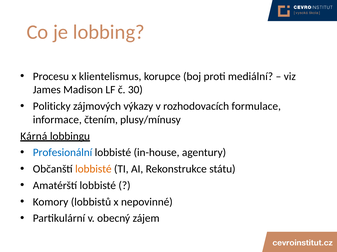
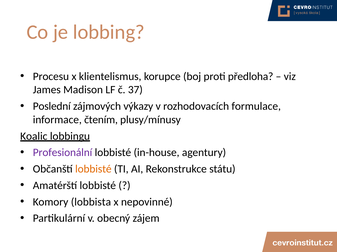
mediální: mediální -> předloha (251, 77)
30: 30 -> 37 (135, 90)
Politicky: Politicky -> Poslední (52, 107)
Kárná: Kárná -> Koalic (34, 136)
Profesionální colour: blue -> purple (63, 153)
lobbistů: lobbistů -> lobbista (91, 202)
